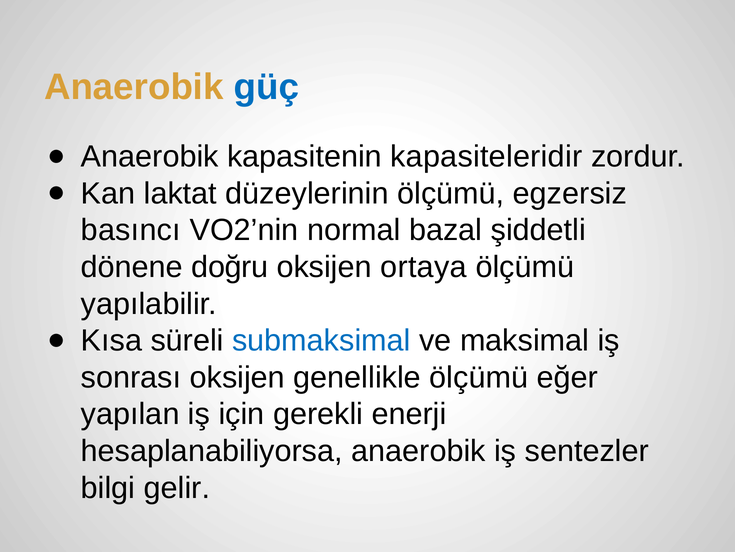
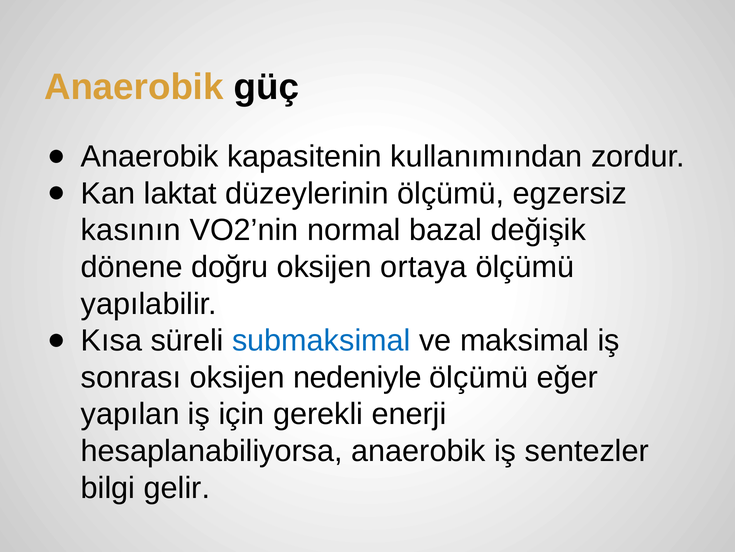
güç colour: blue -> black (266, 87)
kapasiteleridir: kapasiteleridir -> kullanımından (486, 156)
basıncı: basıncı -> kasının (131, 230)
şiddetli: şiddetli -> değişik (538, 230)
genellikle: genellikle -> nedeniyle (357, 377)
